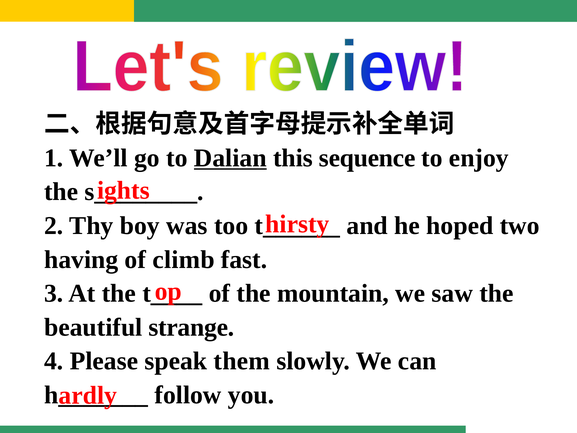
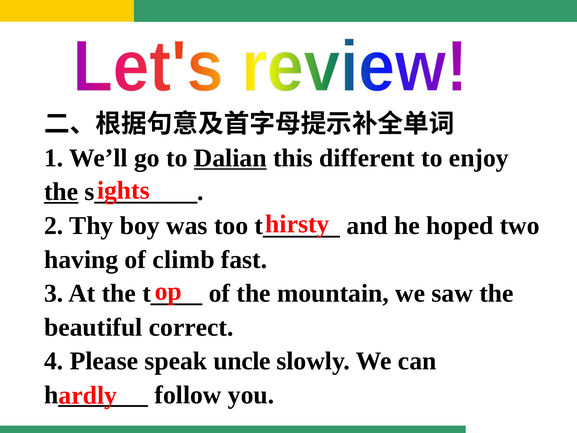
sequence: sequence -> different (367, 158)
the underline: none -> present (61, 192)
strange: strange -> correct (191, 327)
them: them -> uncle (242, 361)
